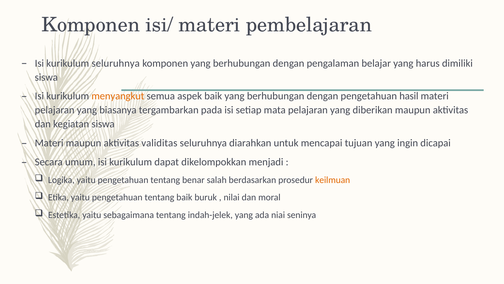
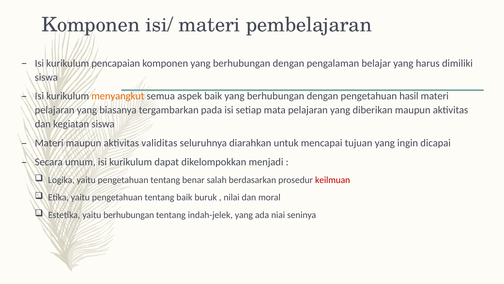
kurikulum seluruhnya: seluruhnya -> pencapaian (116, 63)
keilmuan colour: orange -> red (333, 180)
yaitu sebagaimana: sebagaimana -> berhubungan (129, 215)
